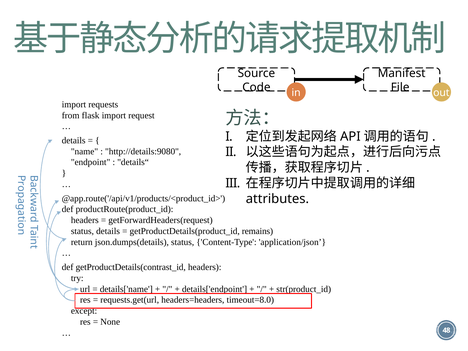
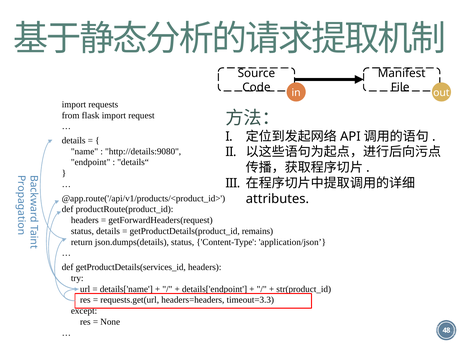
getProductDetails(contrast_id: getProductDetails(contrast_id -> getProductDetails(services_id (131, 267)
timeout=8.0: timeout=8.0 -> timeout=3.3 (250, 300)
